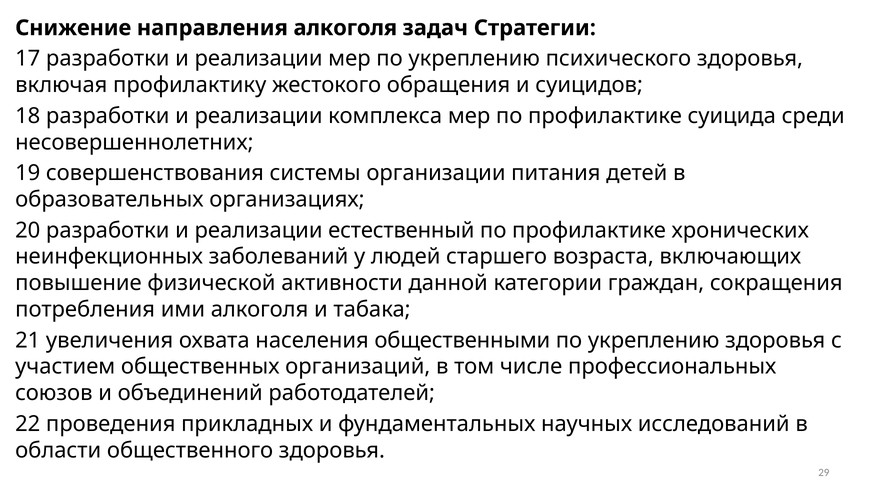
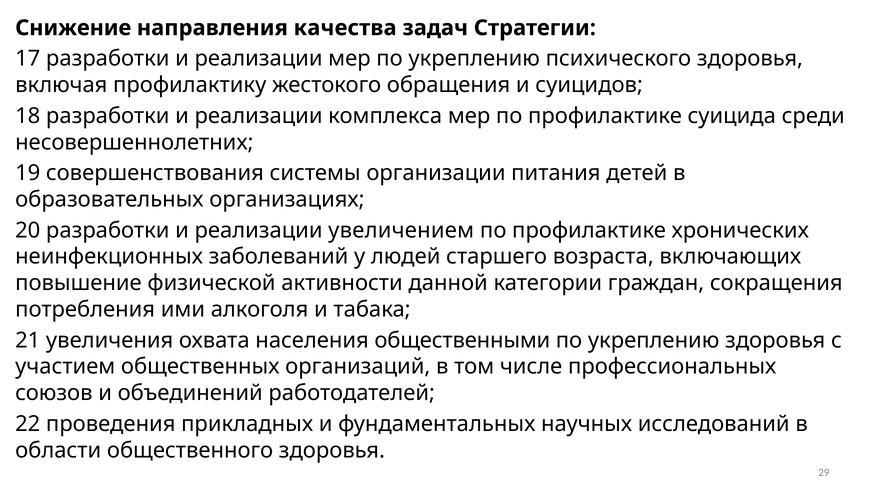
направления алкоголя: алкоголя -> качества (345, 28)
естественный: естественный -> увеличением (401, 230)
